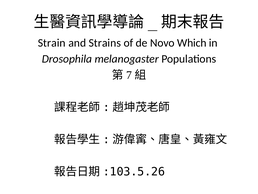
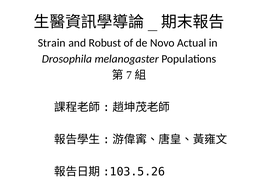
Strains: Strains -> Robust (105, 43)
Which: Which -> Actual (192, 43)
